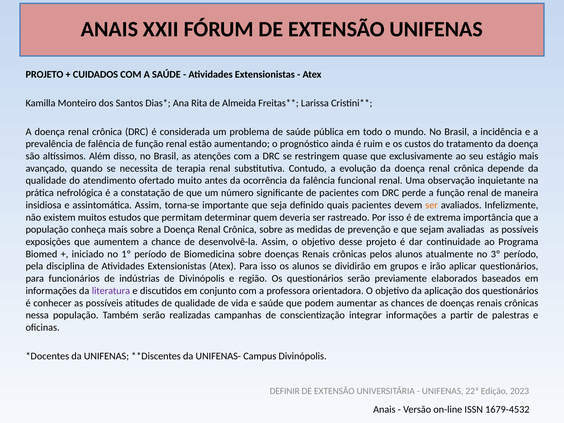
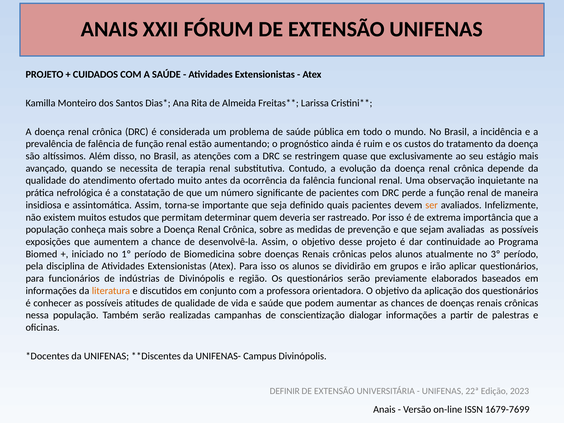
literatura colour: purple -> orange (111, 291)
integrar: integrar -> dialogar (365, 315)
1679-4532: 1679-4532 -> 1679-7699 (507, 409)
